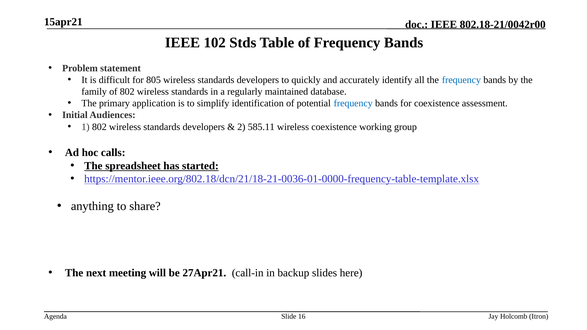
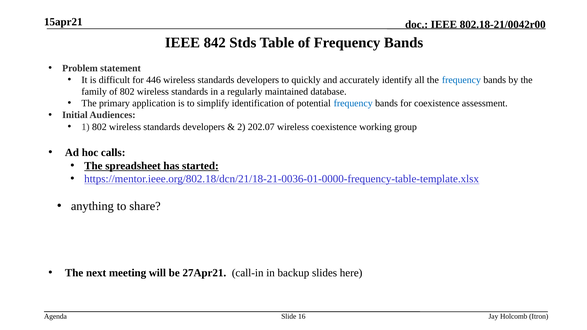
102: 102 -> 842 (215, 43)
805: 805 -> 446 (154, 80)
585.11: 585.11 -> 202.07 (261, 127)
